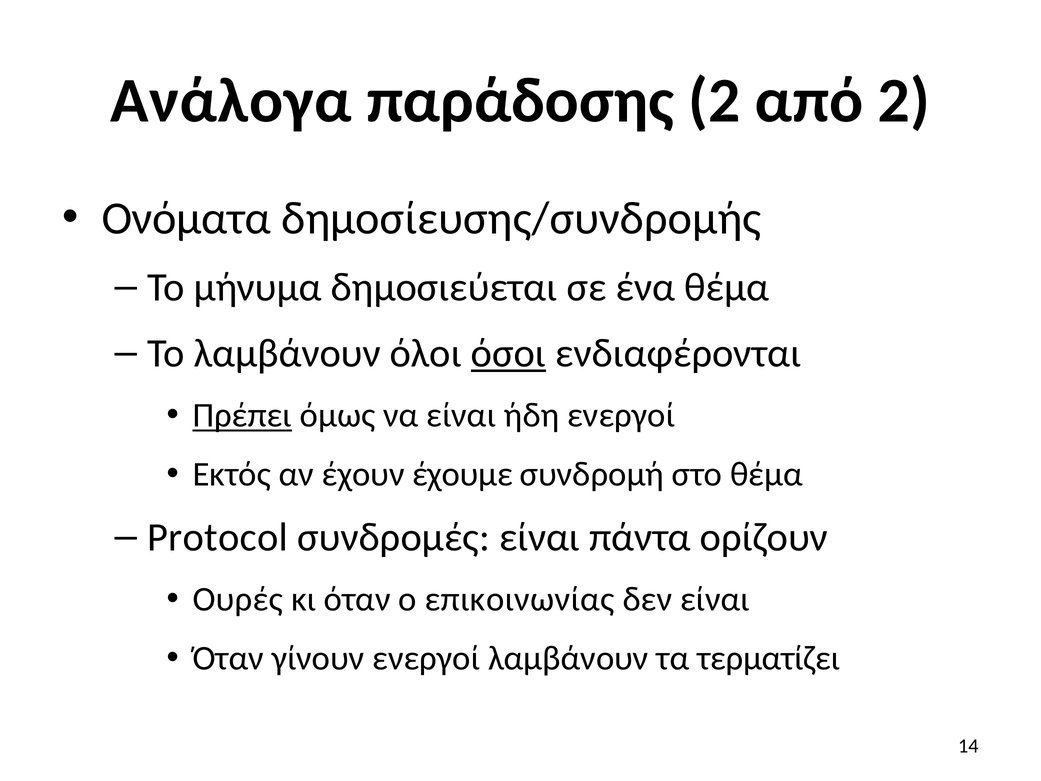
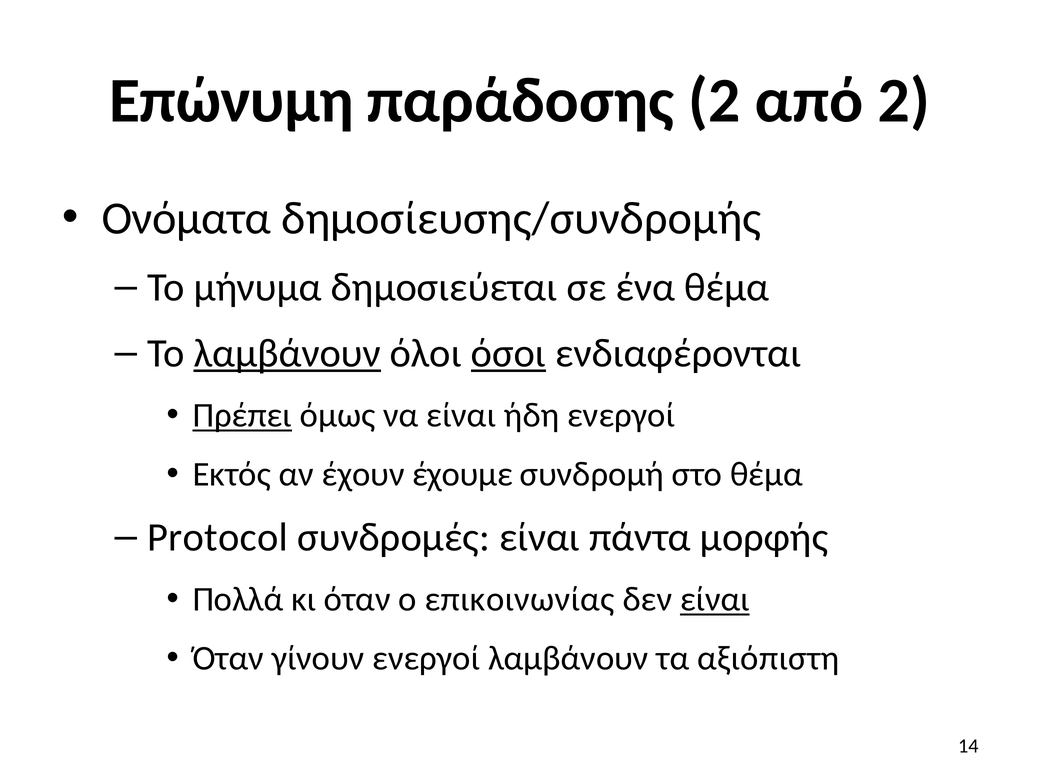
Ανάλογα: Ανάλογα -> Επώνυμη (231, 101)
λαμβάνουν underline: none -> present (287, 353)
ορίζουν: ορίζουν -> μορφής (764, 537)
Ουρές: Ουρές -> Πολλά (238, 599)
είναι underline: none -> present (715, 599)
τερματίζει: τερματίζει -> αξιόπιστη (768, 658)
